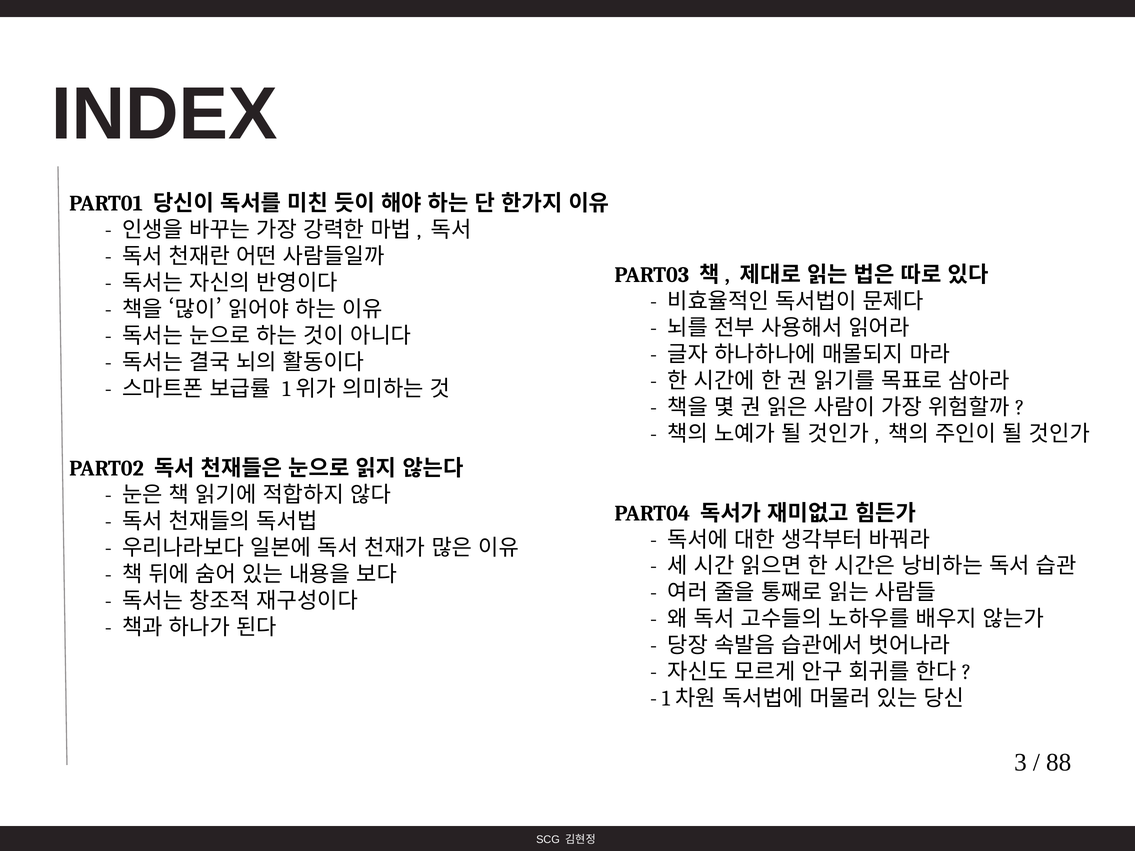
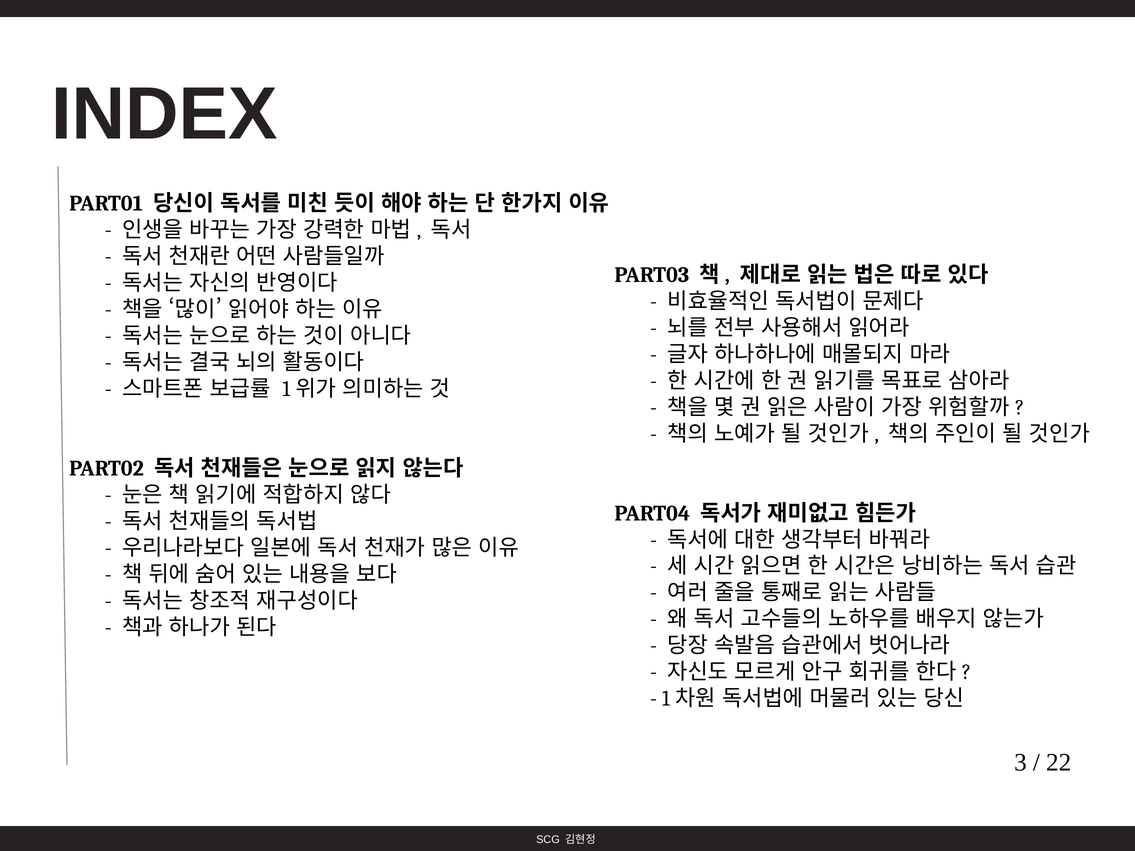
88: 88 -> 22 (1059, 763)
